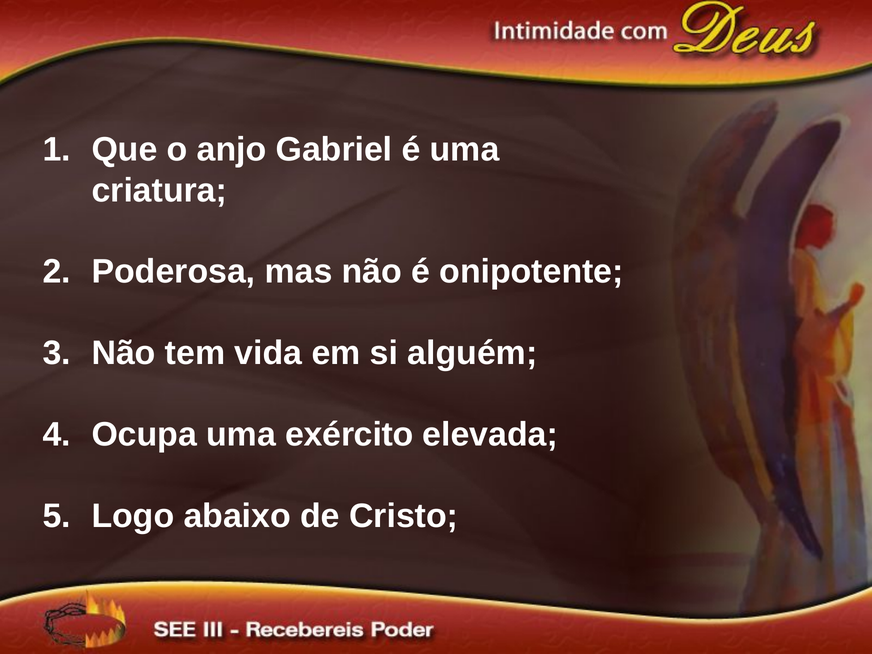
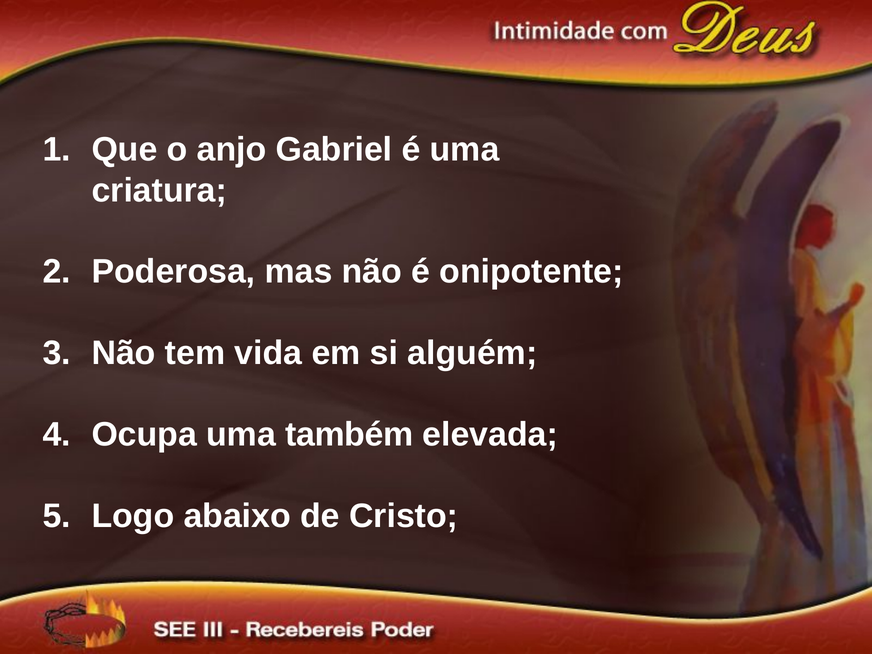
exército: exército -> também (349, 435)
